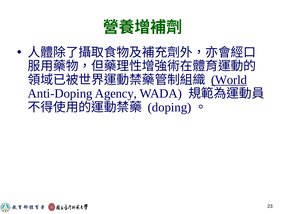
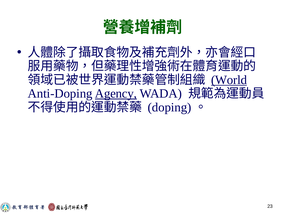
Agency underline: none -> present (116, 93)
